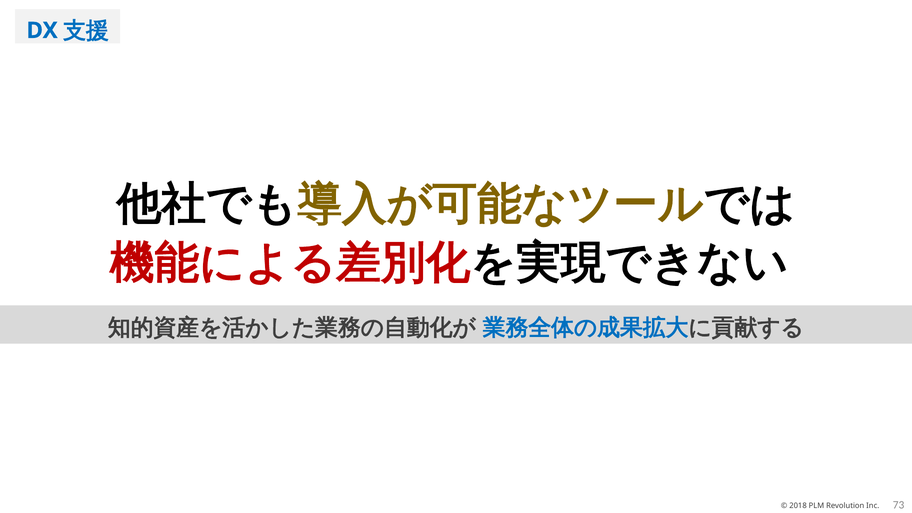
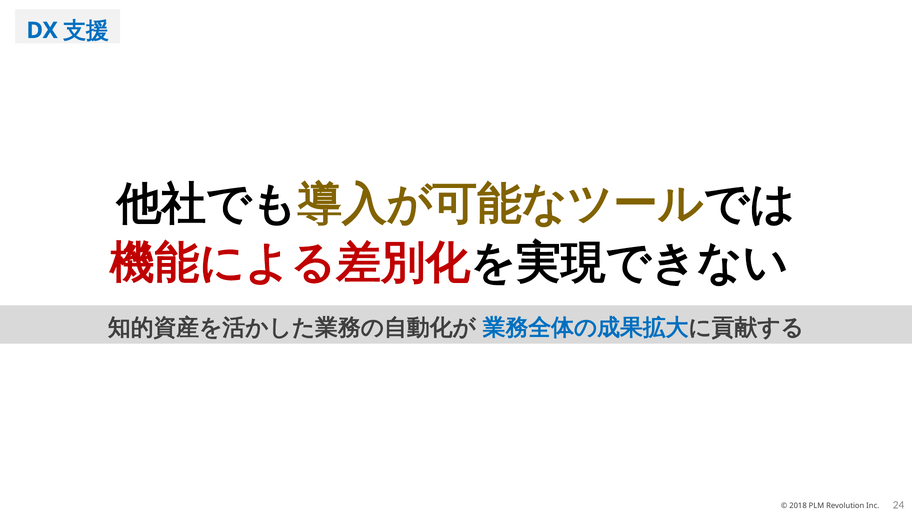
73: 73 -> 24 (899, 505)
